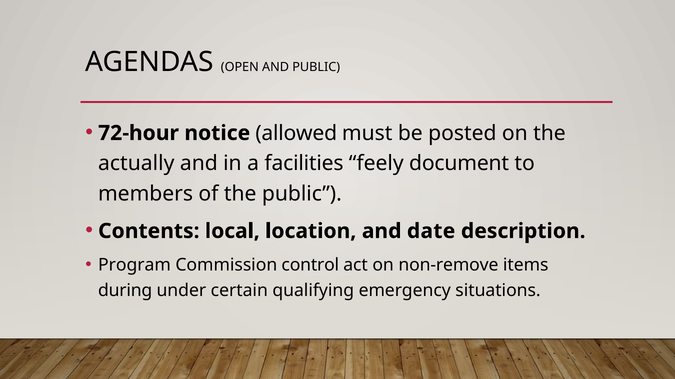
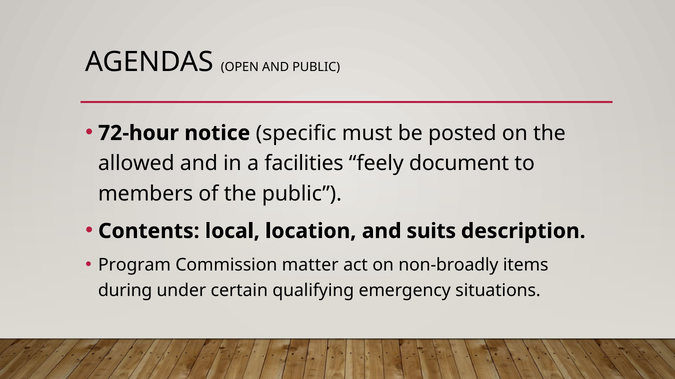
allowed: allowed -> specific (296, 133)
actually: actually -> allowed (136, 164)
date: date -> suits (431, 231)
control: control -> matter (310, 266)
non-remove: non-remove -> non-broadly (448, 266)
